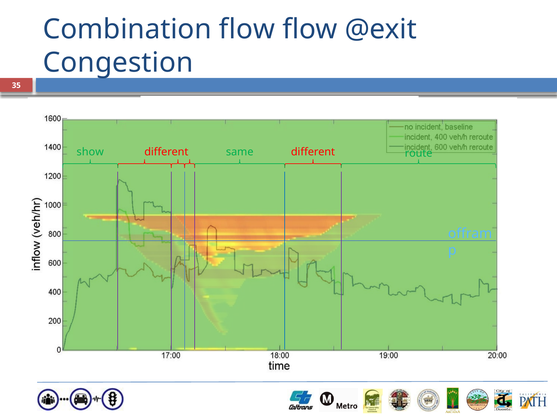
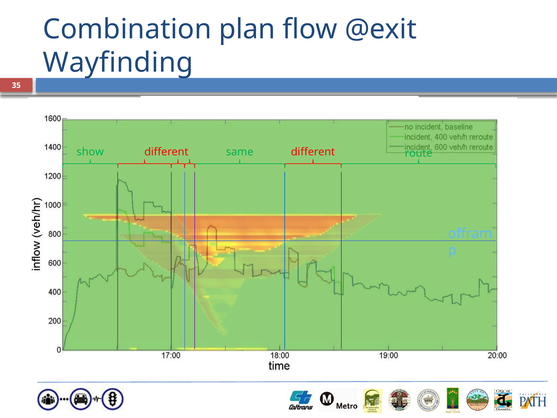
Combination flow: flow -> plan (247, 29)
Congestion: Congestion -> Wayfinding (118, 63)
